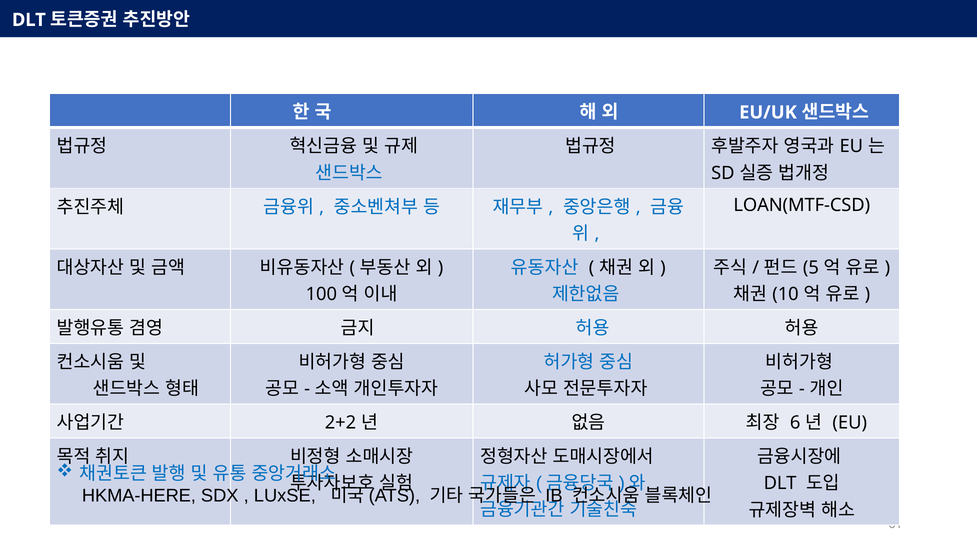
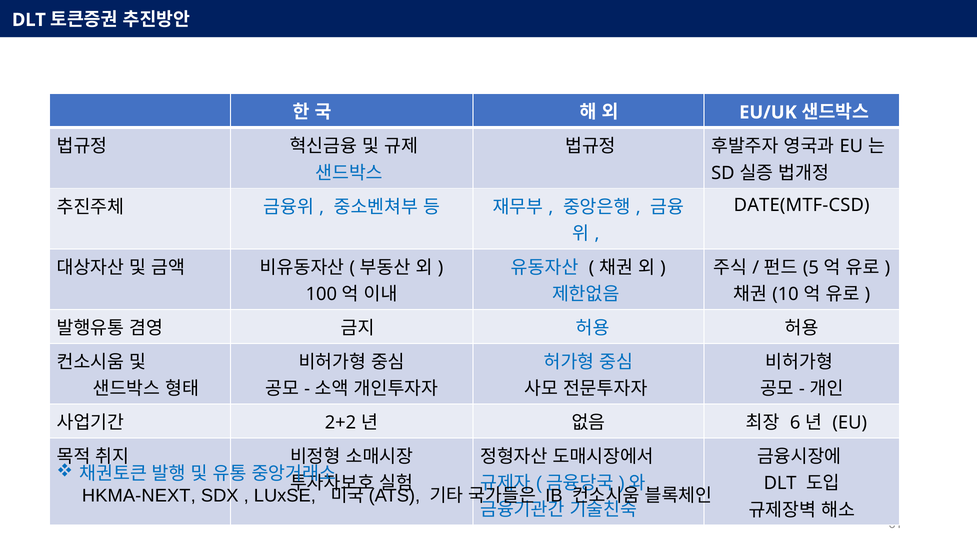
LOAN(MTF-CSD: LOAN(MTF-CSD -> DATE(MTF-CSD (802, 205)
HKMA-HERE: HKMA-HERE -> HKMA-NEXT (139, 495)
